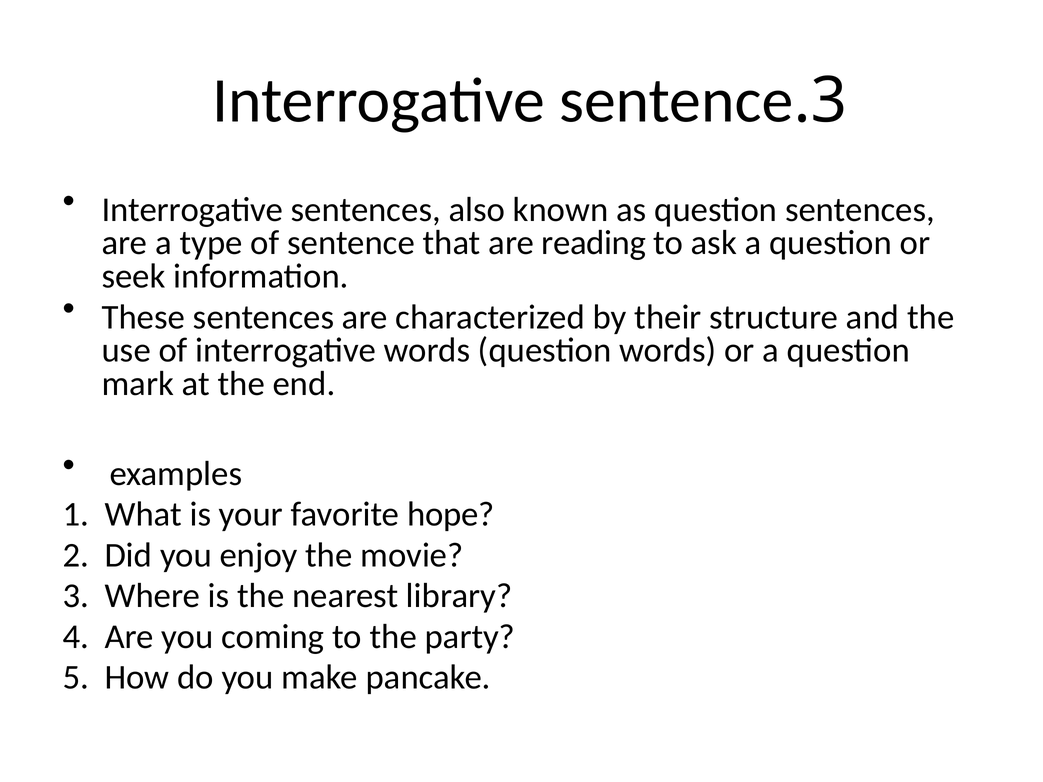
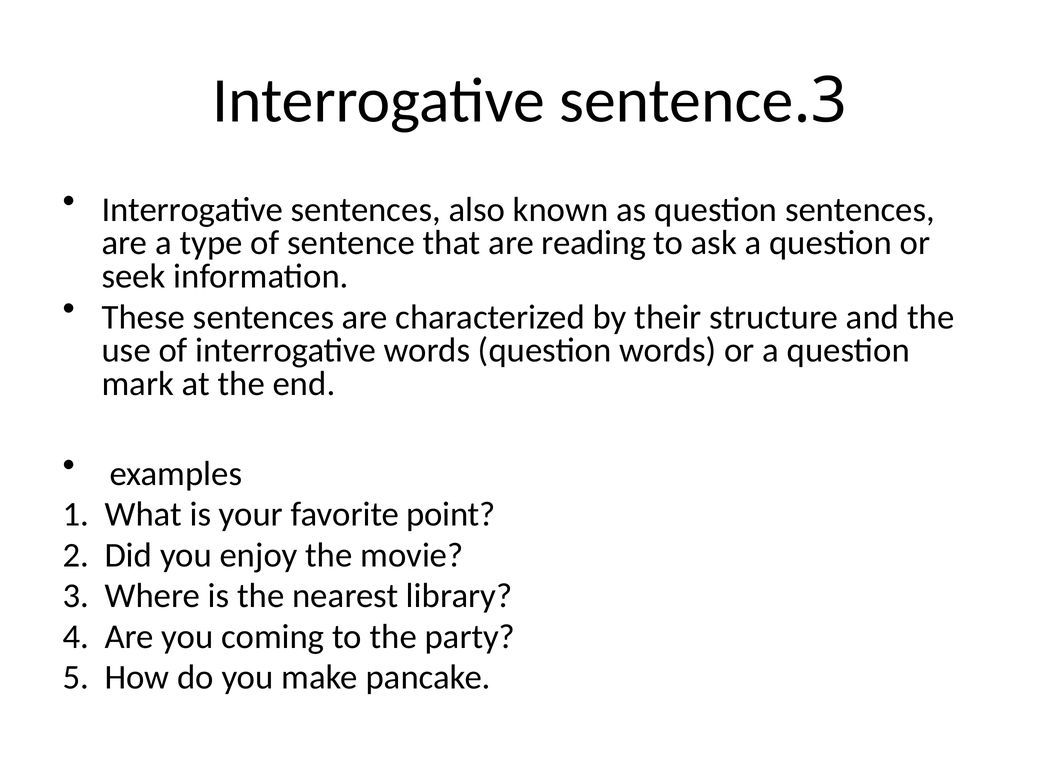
hope: hope -> point (451, 515)
